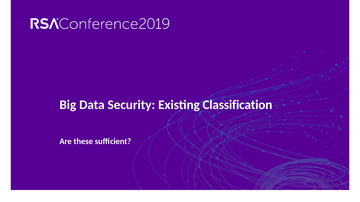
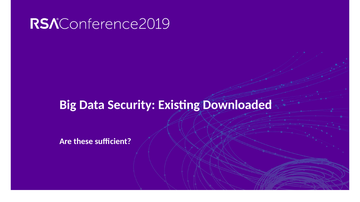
Classification: Classification -> Downloaded (237, 105)
